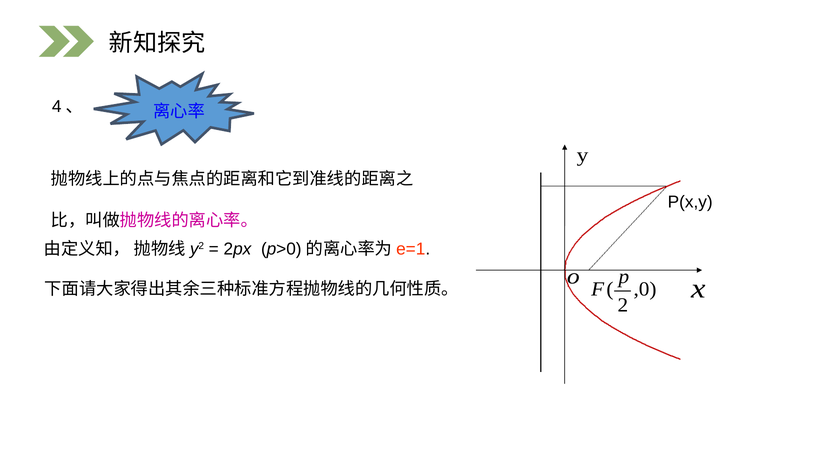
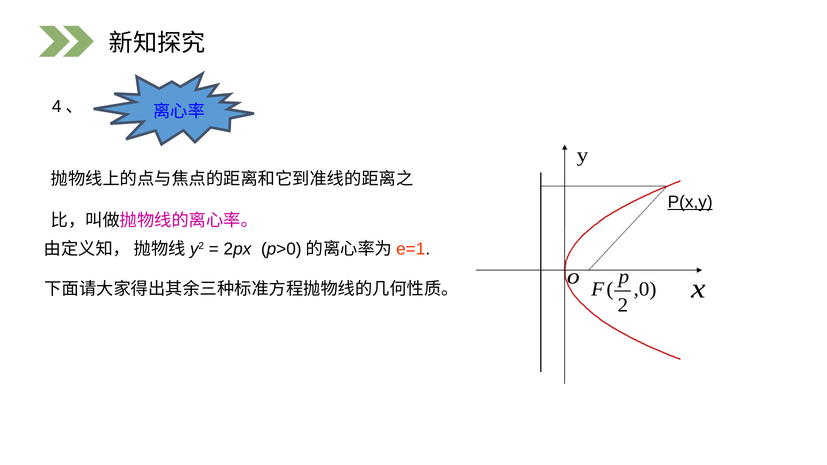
P(x,y underline: none -> present (690, 202)
